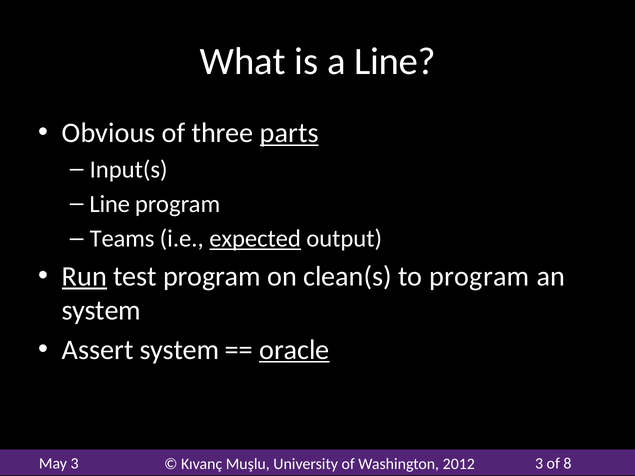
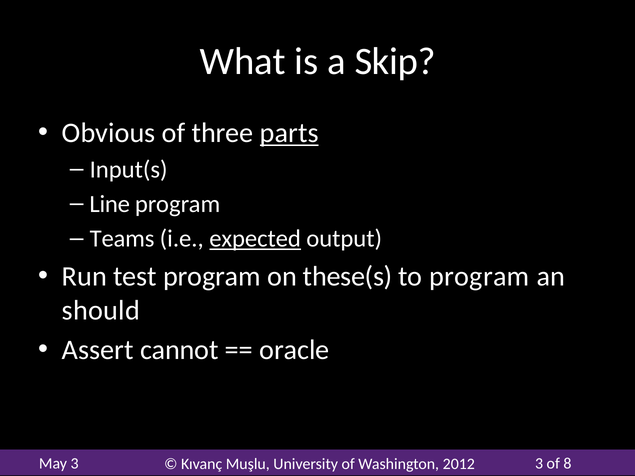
a Line: Line -> Skip (395, 61)
Run underline: present -> none (84, 277)
clean(s: clean(s -> these(s (348, 277)
system: system -> should (101, 310)
Assert system: system -> cannot (179, 350)
oracle underline: present -> none (294, 350)
